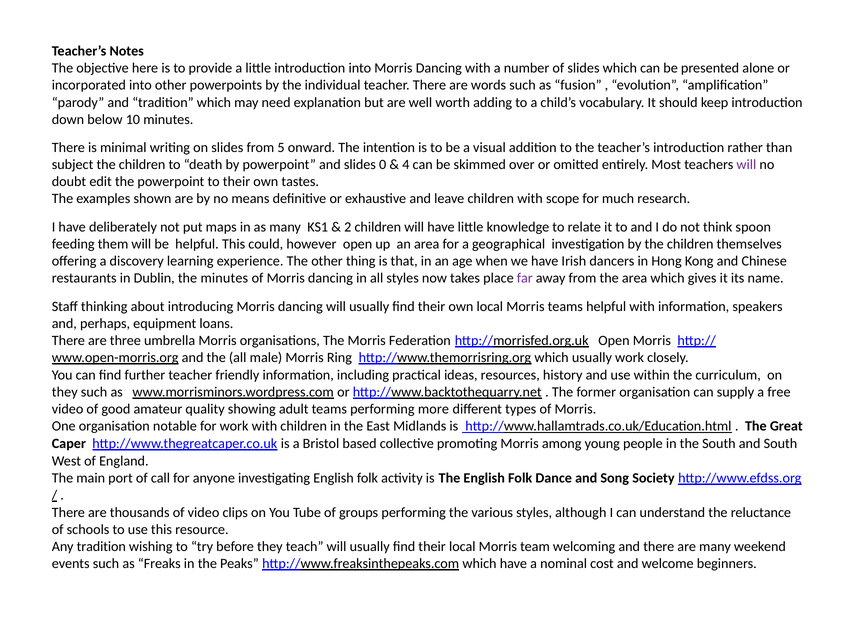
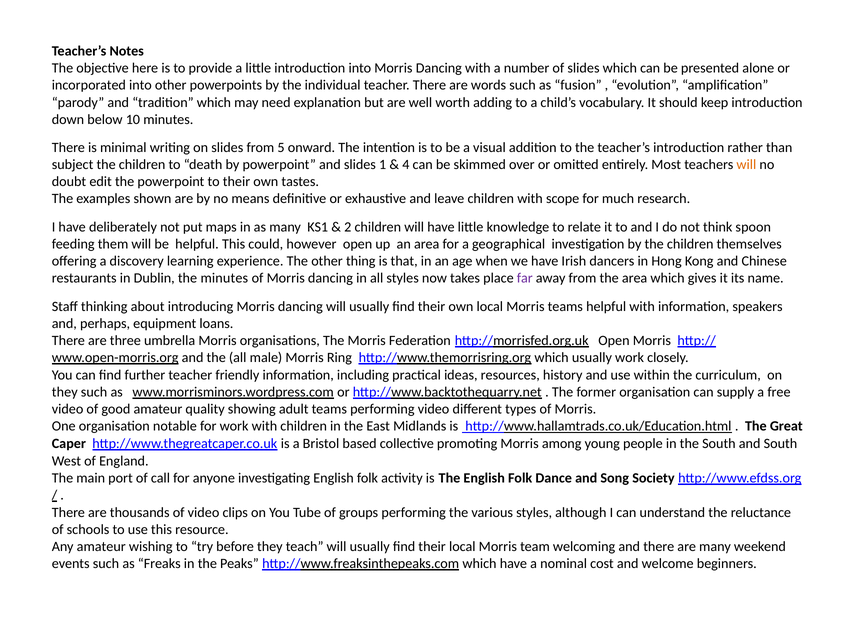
0: 0 -> 1 (383, 165)
will colour: purple -> orange (746, 165)
performing more: more -> video (434, 409)
Any tradition: tradition -> amateur (101, 546)
